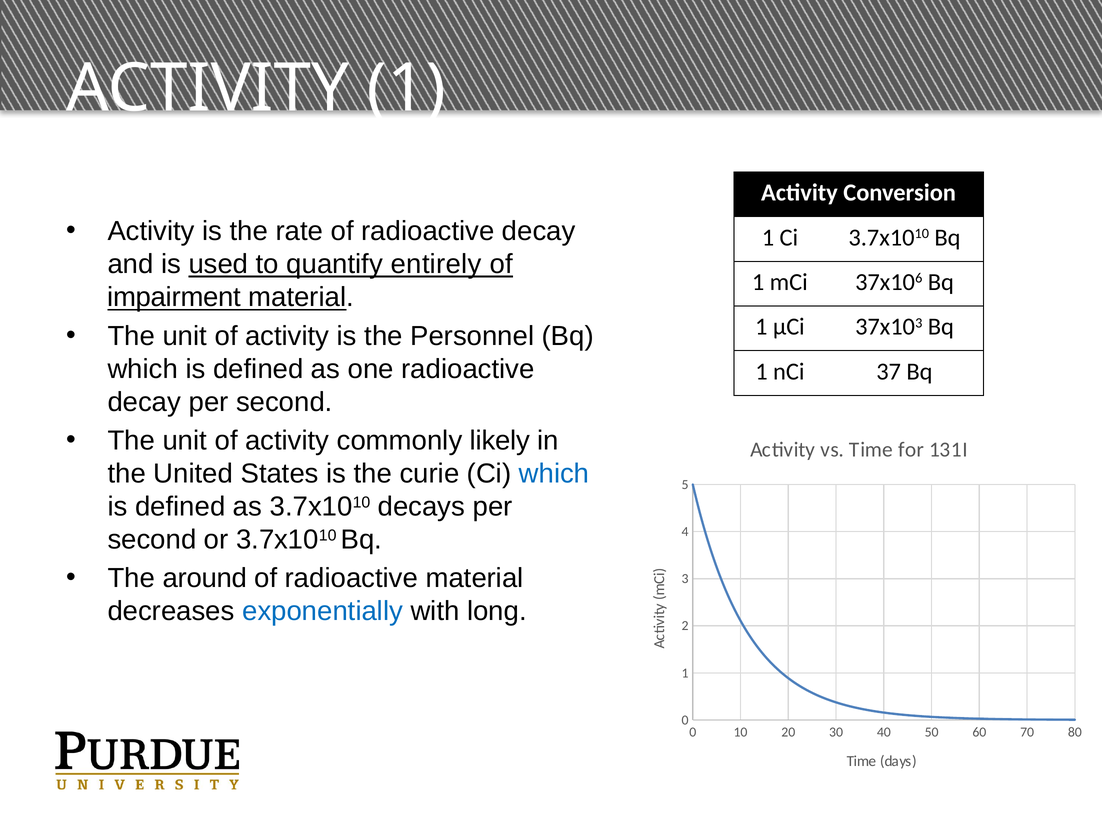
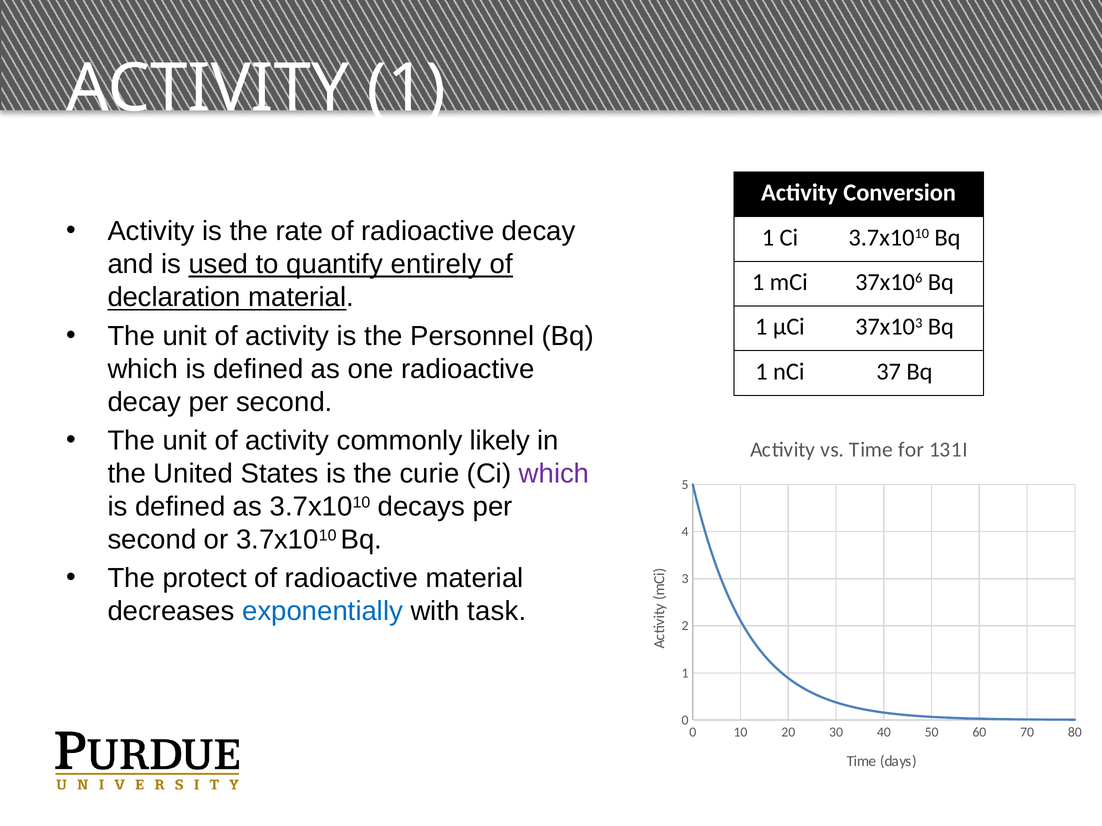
impairment: impairment -> declaration (174, 298)
which colour: blue -> purple (554, 474)
around: around -> protect (205, 579)
long: long -> task (497, 612)
